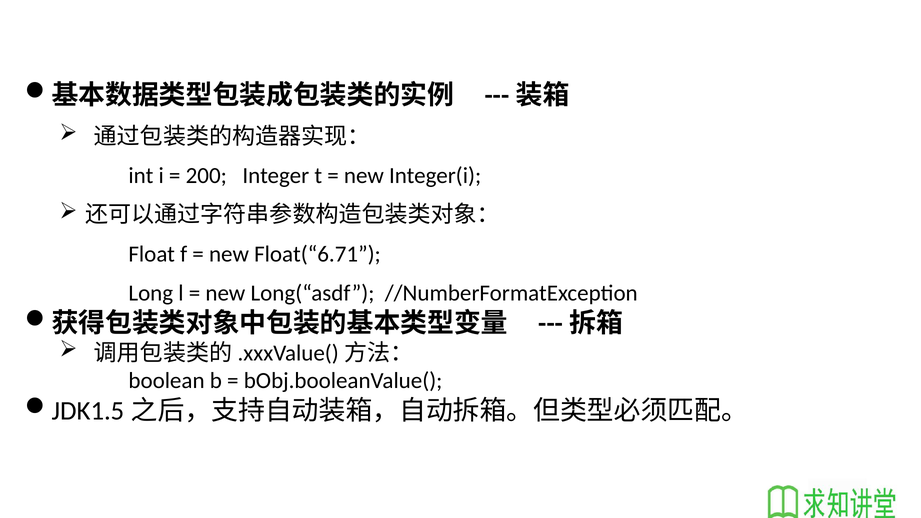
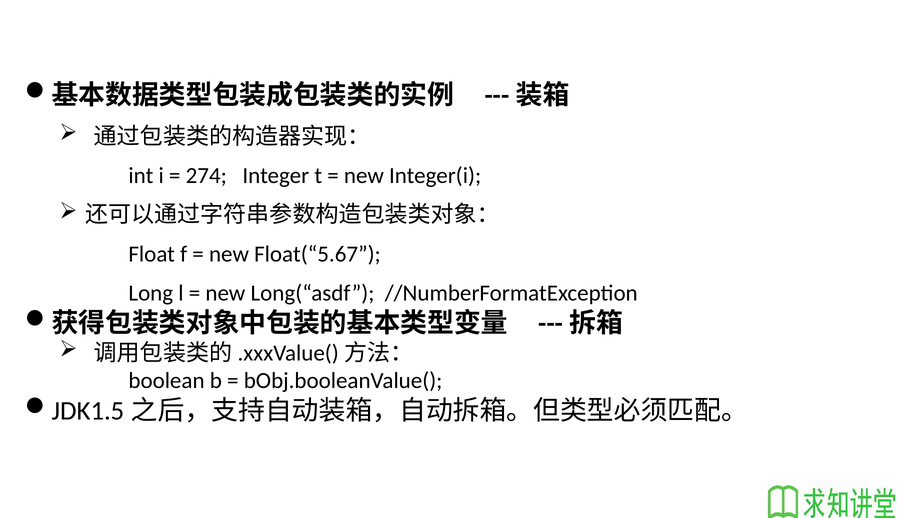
200: 200 -> 274 (206, 176)
Float(“6.71: Float(“6.71 -> Float(“5.67 (317, 254)
